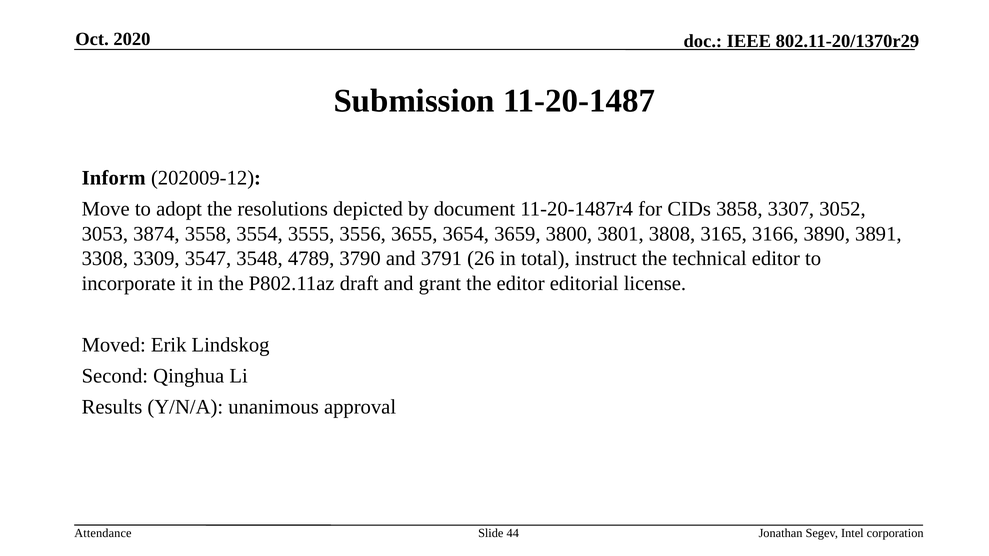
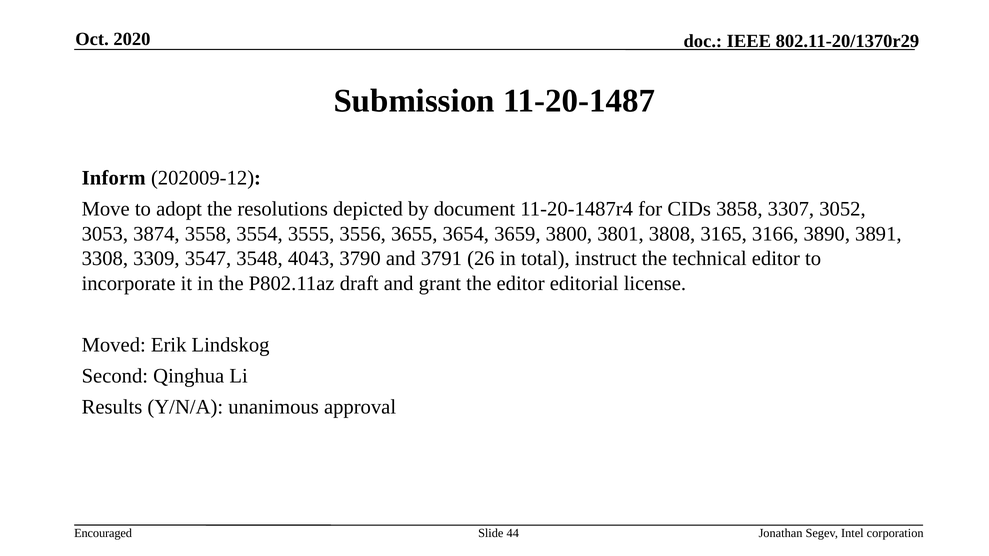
4789: 4789 -> 4043 (311, 259)
Attendance: Attendance -> Encouraged (103, 534)
